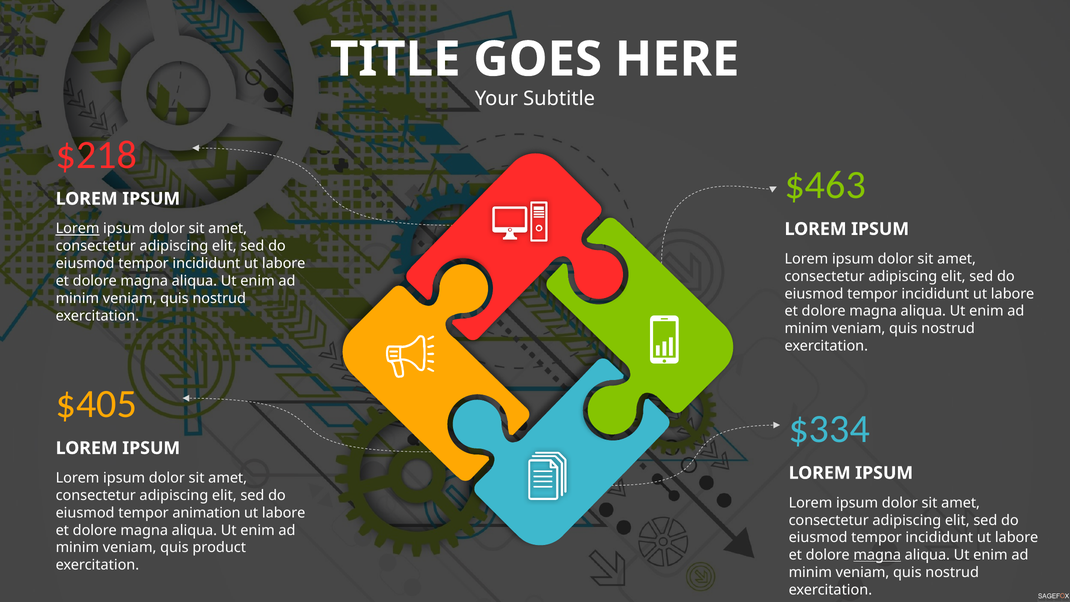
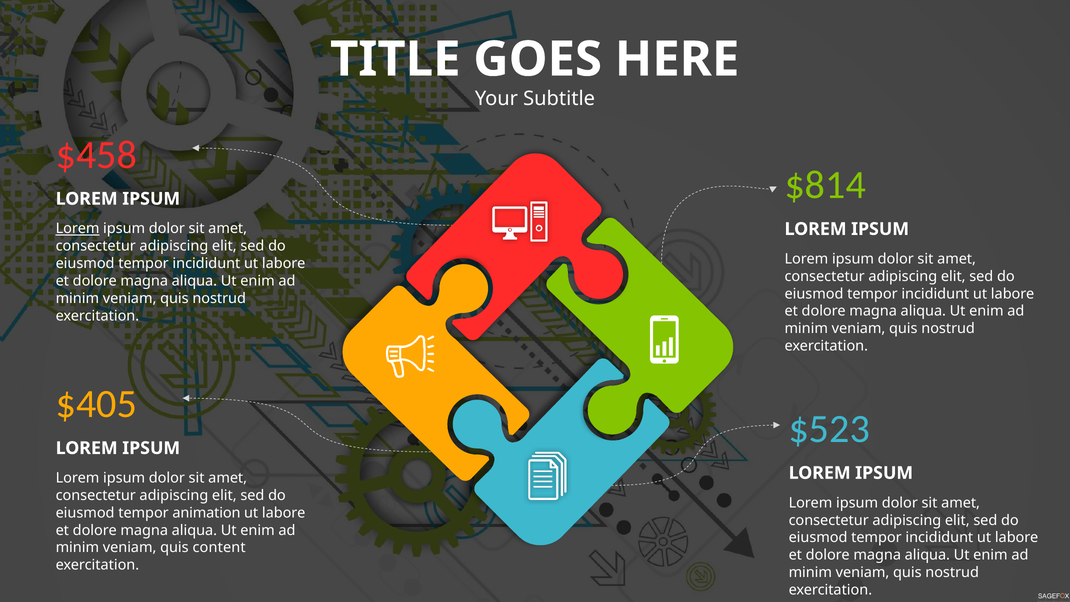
$218: $218 -> $458 (96, 155)
$463: $463 -> $814 (825, 185)
$334: $334 -> $523 (829, 429)
product: product -> content (219, 548)
magna underline: present -> none (877, 555)
